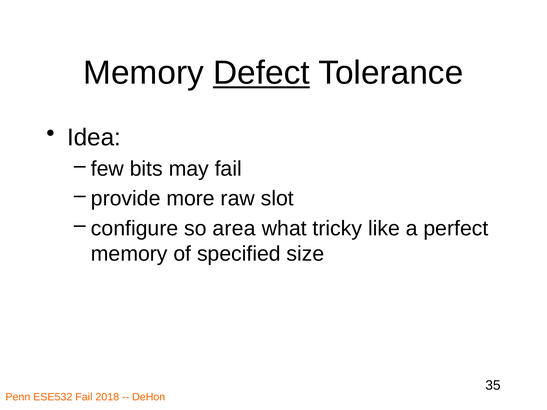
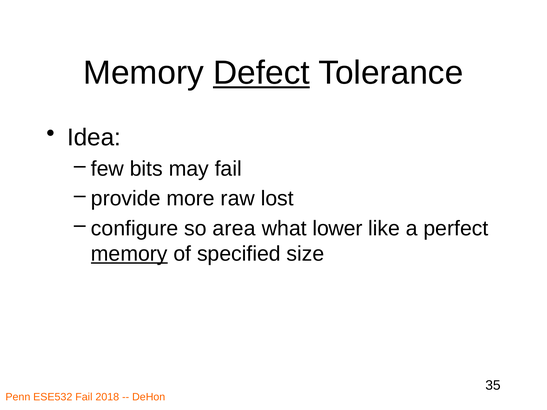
slot: slot -> lost (277, 199)
tricky: tricky -> lower (338, 229)
memory underline: none -> present (129, 254)
